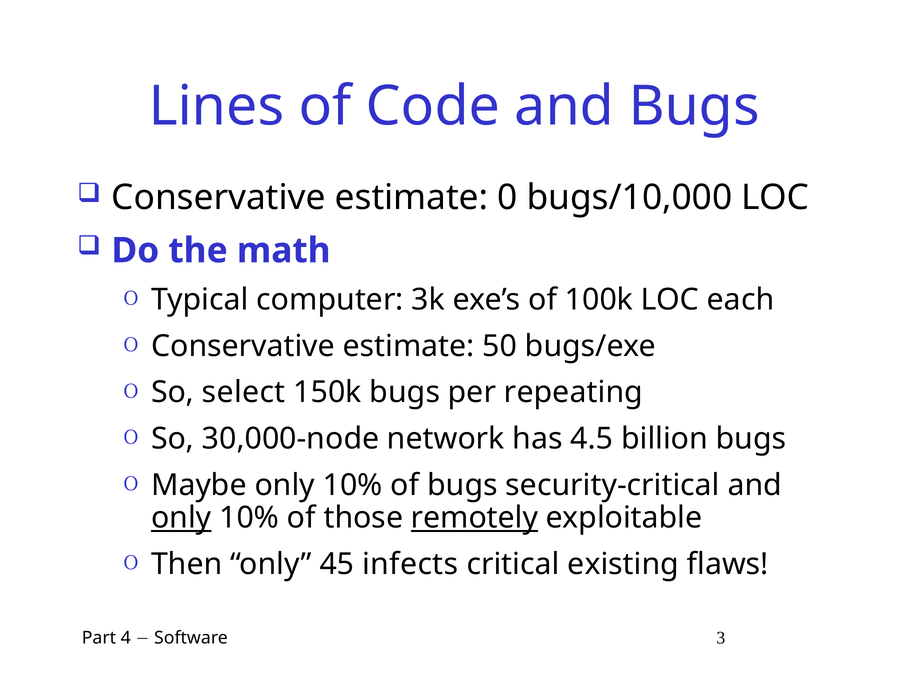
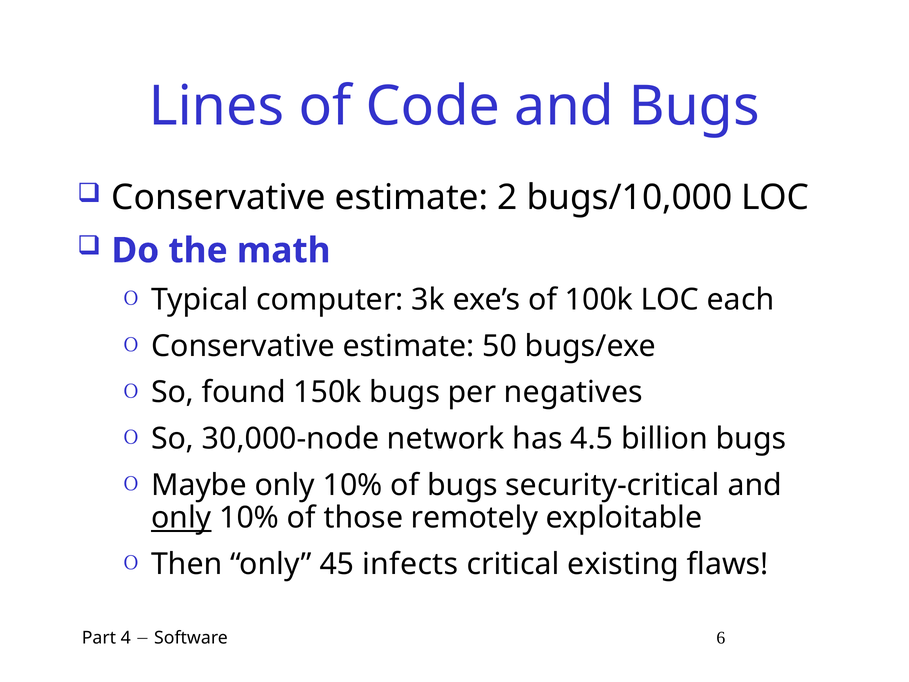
0: 0 -> 2 (507, 198)
select: select -> found (244, 392)
repeating: repeating -> negatives (573, 392)
remotely underline: present -> none (475, 518)
3: 3 -> 6 (721, 638)
